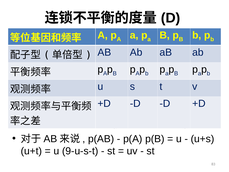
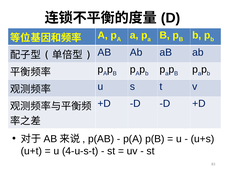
9-u-s-t: 9-u-s-t -> 4-u-s-t (80, 151)
